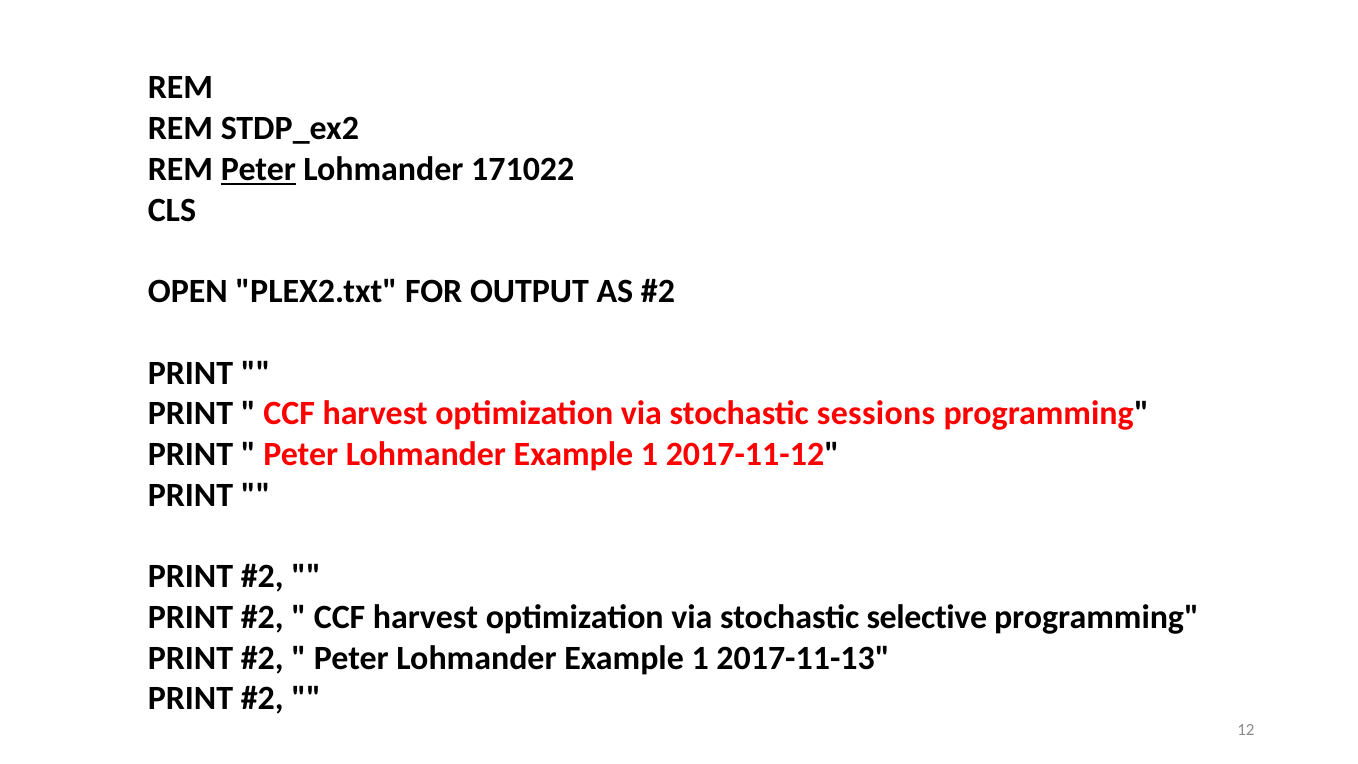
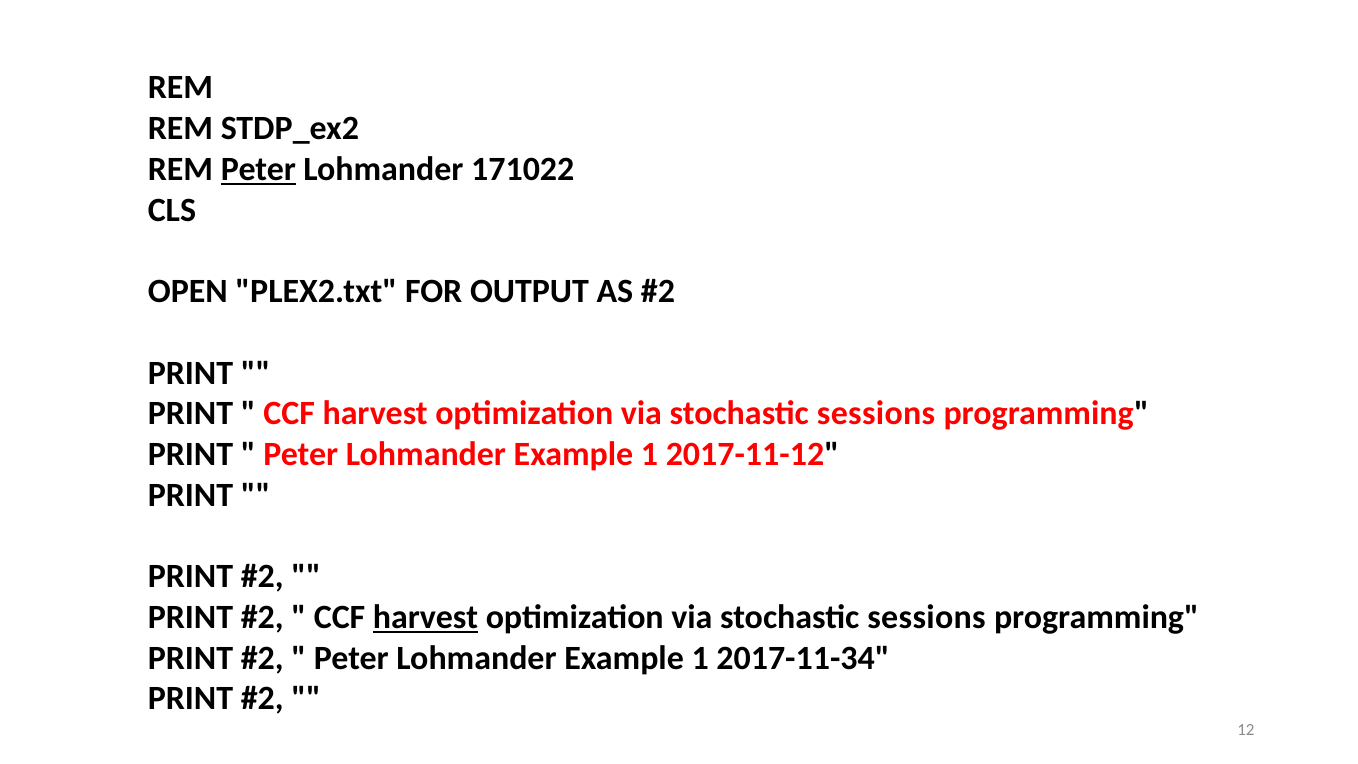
harvest underline: none -> present (426, 617)
selective: selective -> sessions (927, 617)
2017-11-13: 2017-11-13 -> 2017-11-34 (803, 658)
